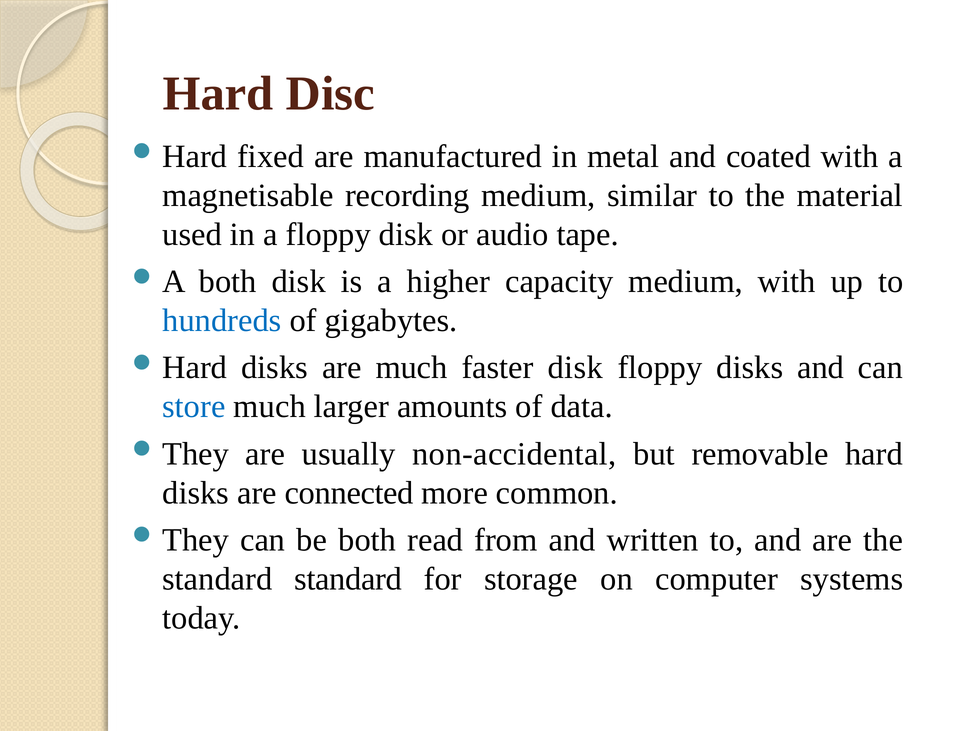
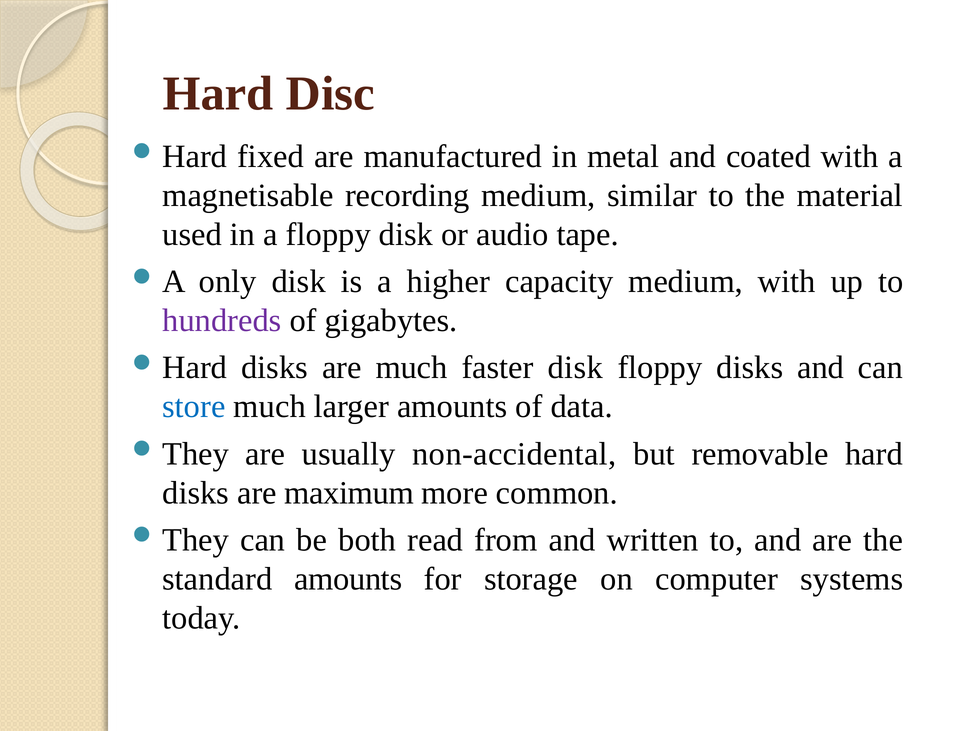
both: both -> only (228, 282)
hundreds colour: blue -> purple (222, 321)
connected: connected -> maximum (349, 493)
standard standard: standard -> amounts (348, 579)
